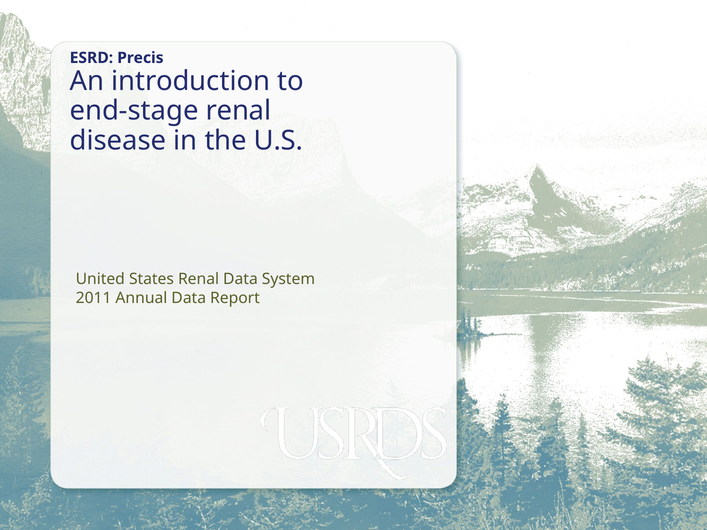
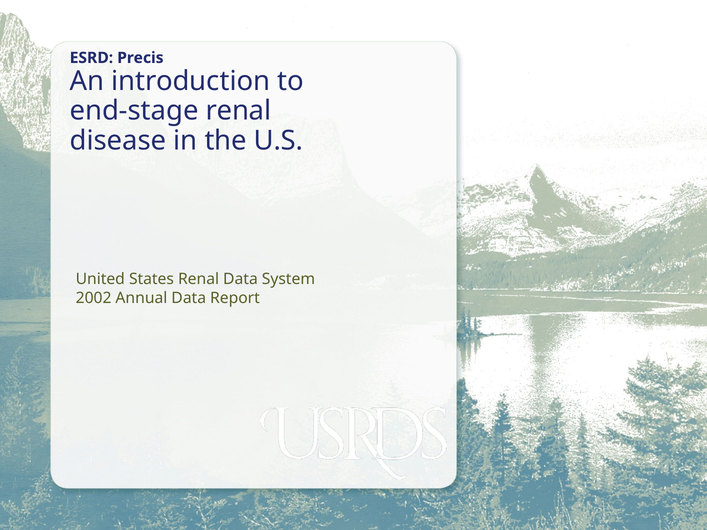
2011: 2011 -> 2002 (94, 298)
